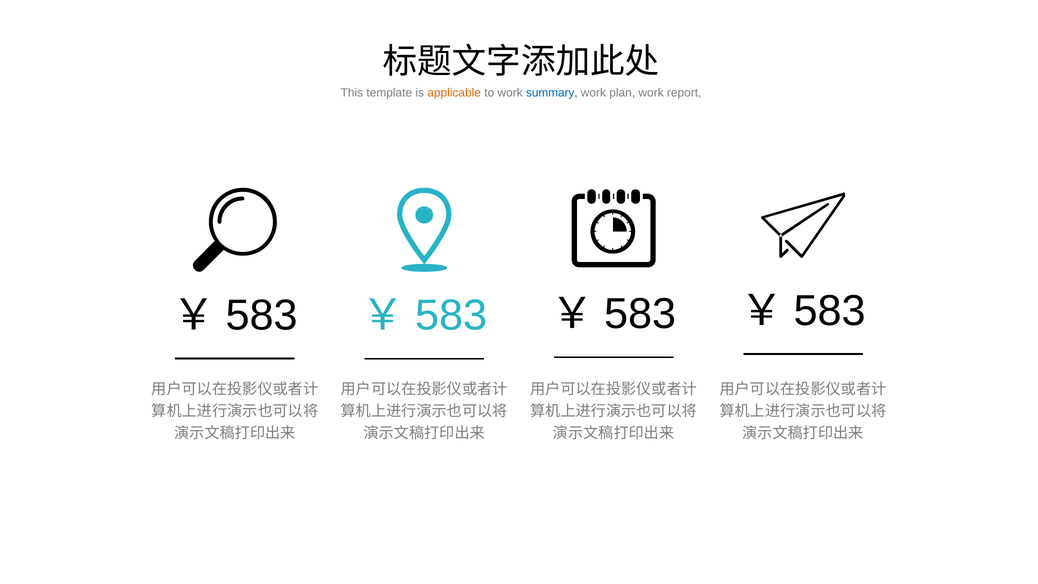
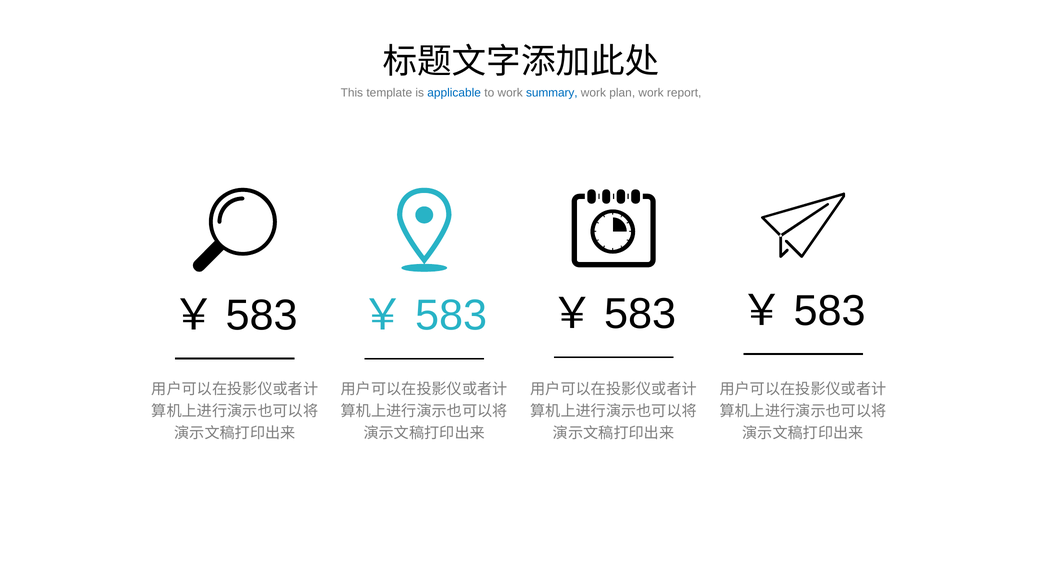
applicable colour: orange -> blue (454, 93)
